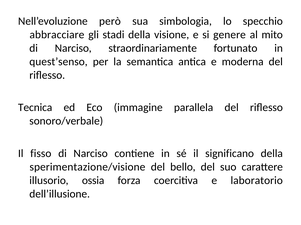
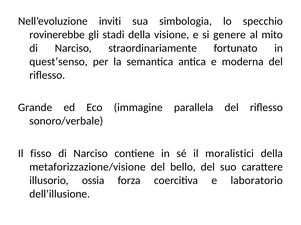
però: però -> inviti (110, 21)
abbracciare: abbracciare -> rovinerebbe (57, 35)
Tecnica: Tecnica -> Grande (35, 108)
significano: significano -> moralistici (230, 154)
sperimentazione/visione: sperimentazione/visione -> metaforizzazione/visione (87, 167)
